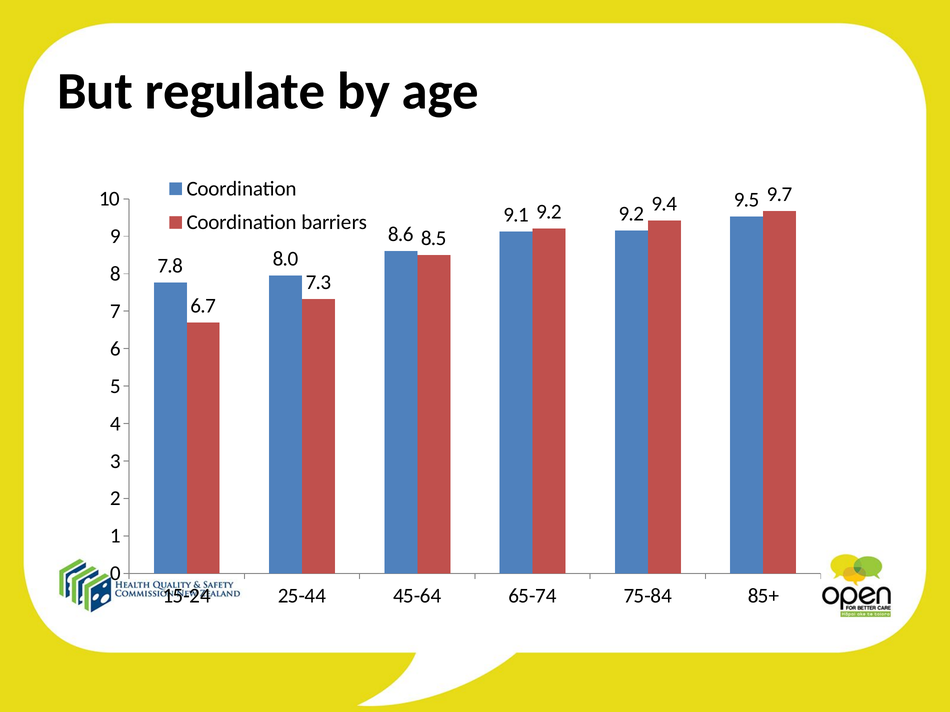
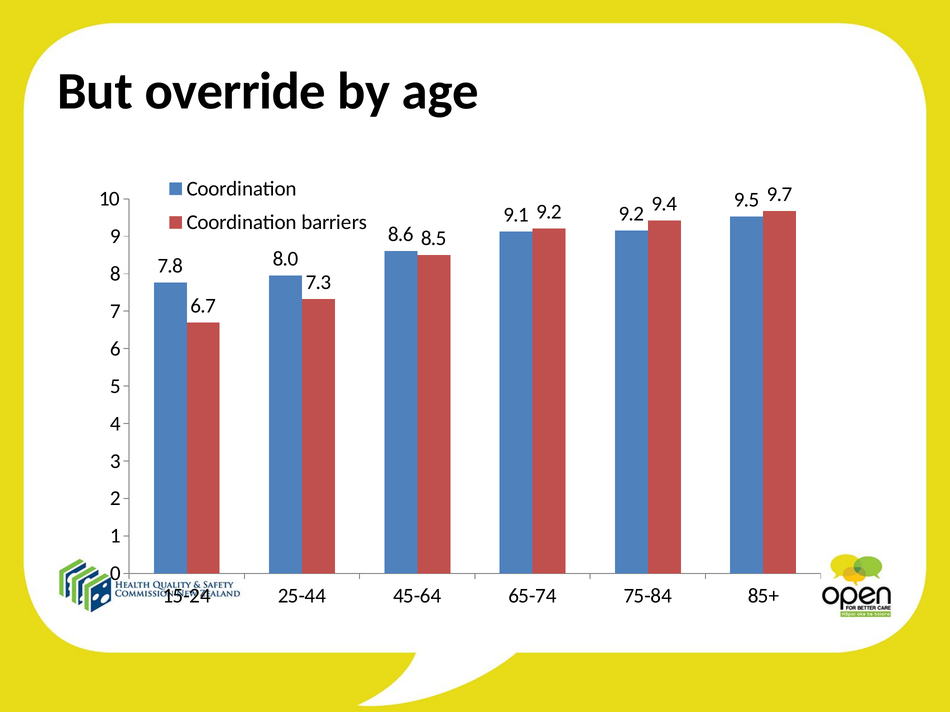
regulate: regulate -> override (235, 92)
